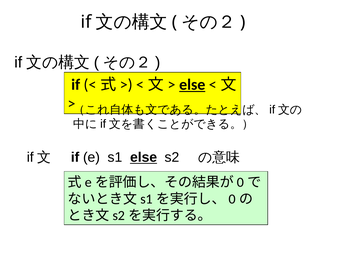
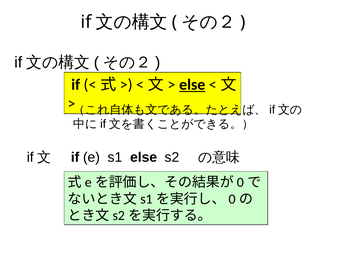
else underline: present -> none (144, 158)
